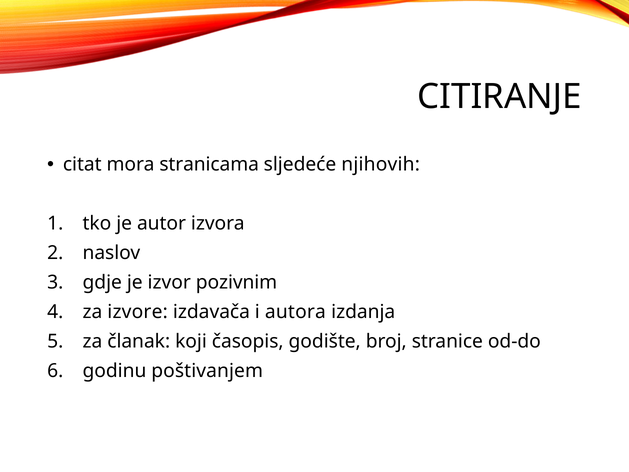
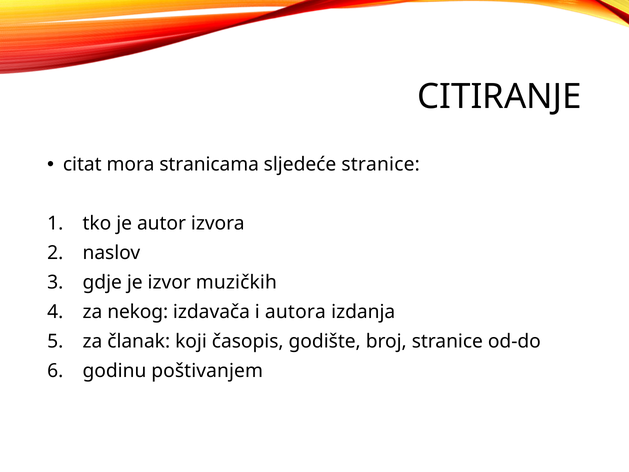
sljedeće njihovih: njihovih -> stranice (381, 164)
pozivnim: pozivnim -> muzičkih (236, 282)
izvore: izvore -> nekog (138, 312)
